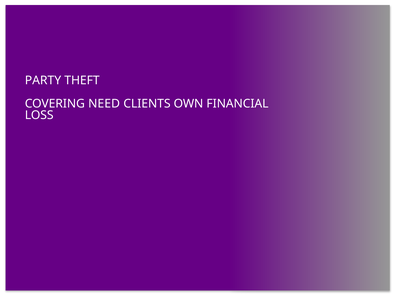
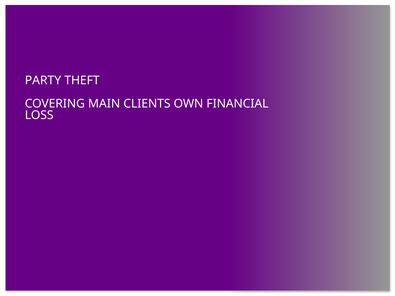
NEED: NEED -> MAIN (104, 104)
